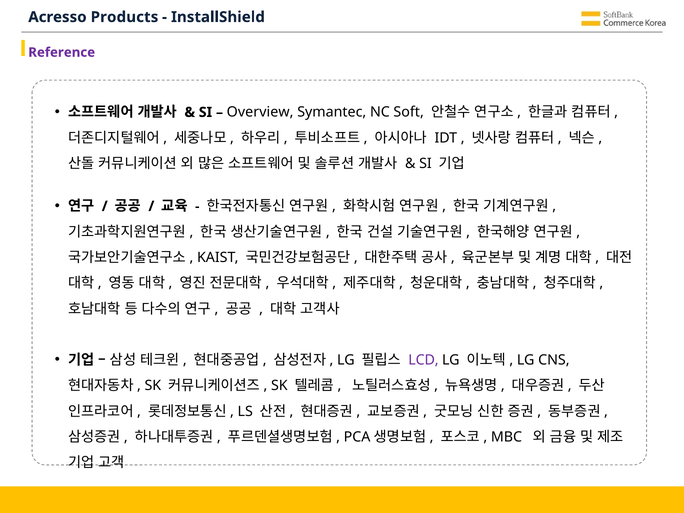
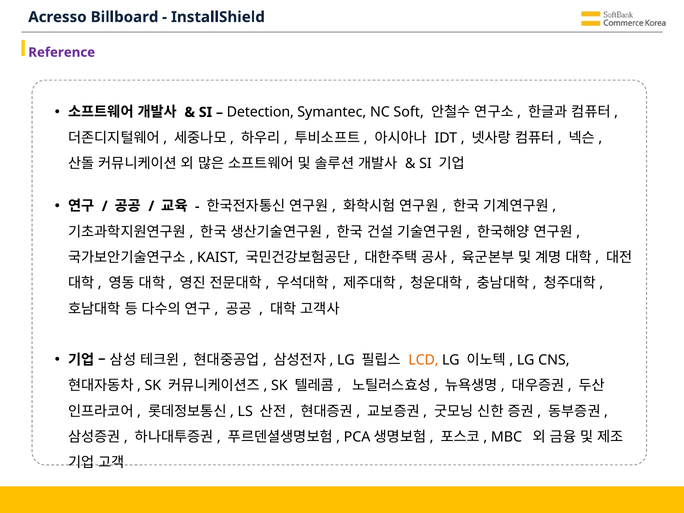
Products: Products -> Billboard (125, 17)
Overview: Overview -> Detection (260, 112)
LCD colour: purple -> orange (423, 360)
